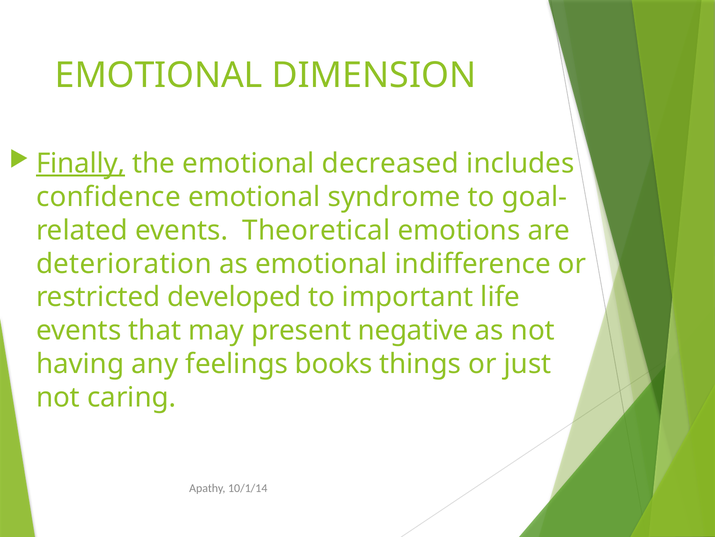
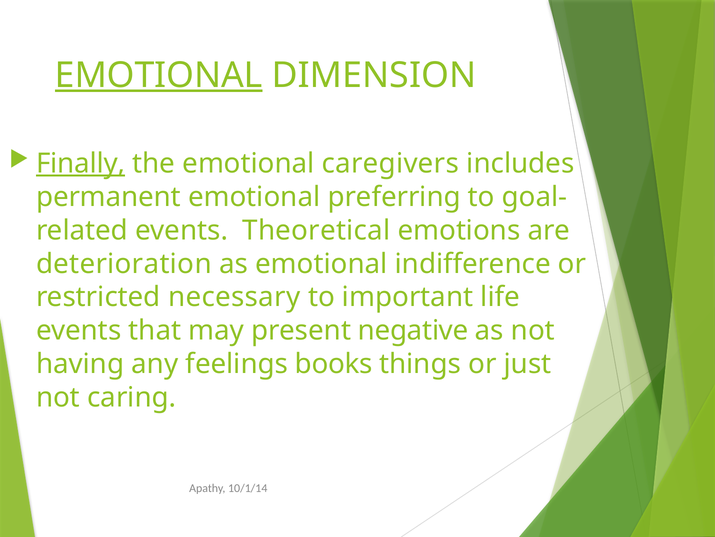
EMOTIONAL underline: none -> present (159, 75)
decreased: decreased -> caregivers (390, 163)
confidence: confidence -> permanent (109, 197)
syndrome: syndrome -> preferring (394, 197)
developed: developed -> necessary (234, 297)
